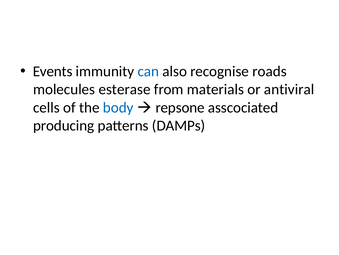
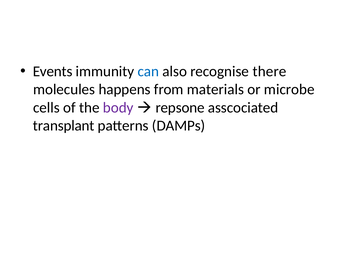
roads: roads -> there (270, 71)
esterase: esterase -> happens (125, 89)
antiviral: antiviral -> microbe (289, 89)
body colour: blue -> purple (118, 107)
producing: producing -> transplant (64, 125)
